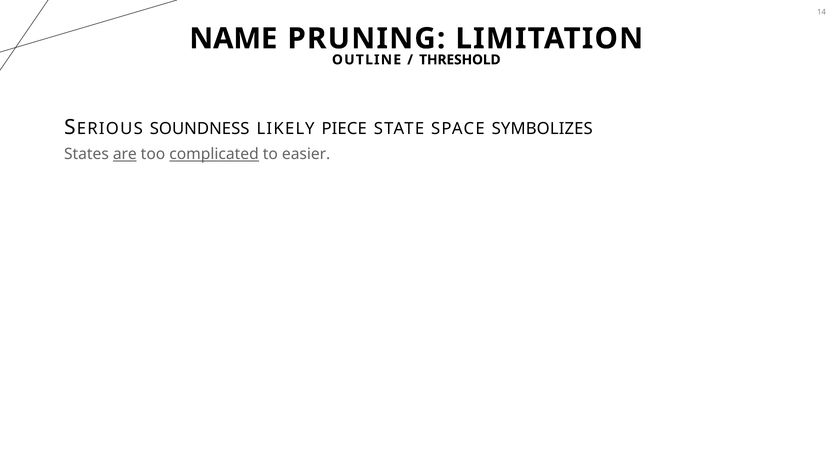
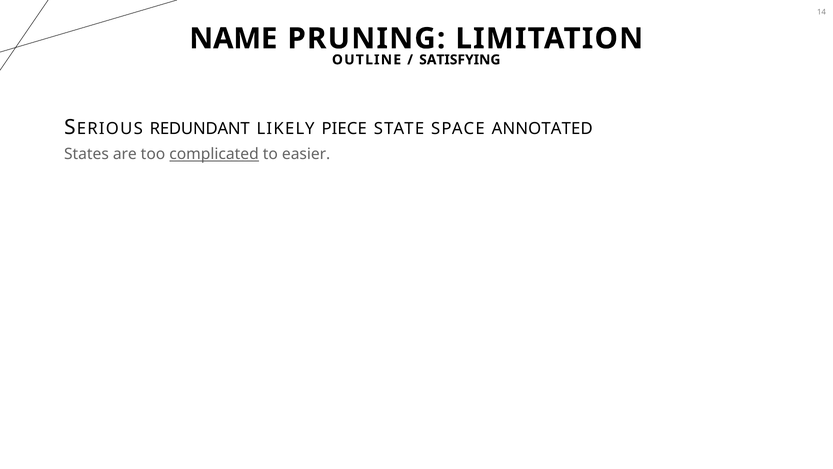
THRESHOLD: THRESHOLD -> SATISFYING (460, 60)
SOUNDNESS: SOUNDNESS -> REDUNDANT (200, 129)
SYMBOLIZES: SYMBOLIZES -> ANNOTATED (542, 129)
are underline: present -> none (125, 154)
